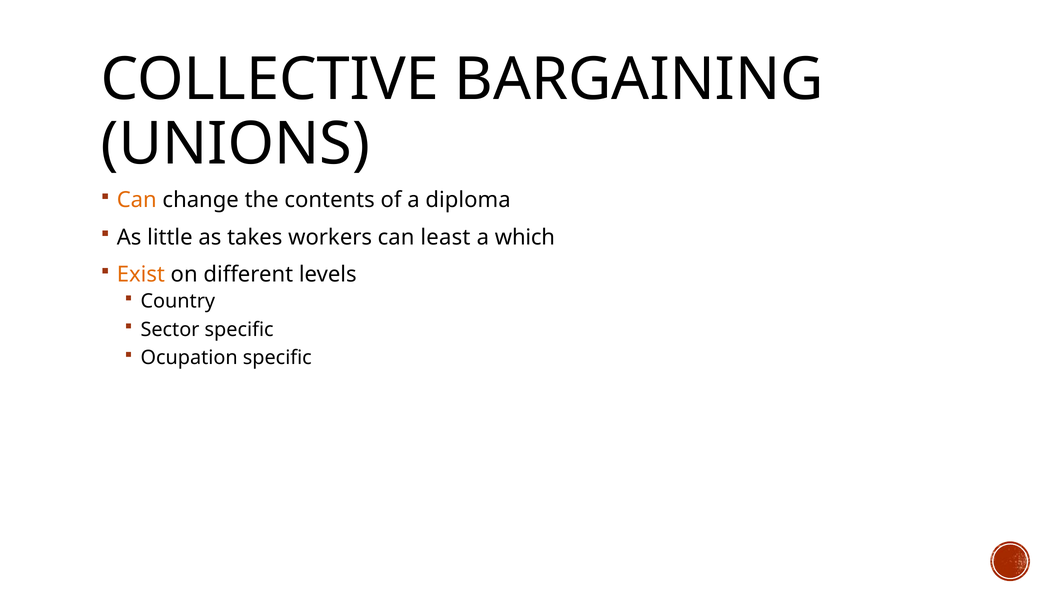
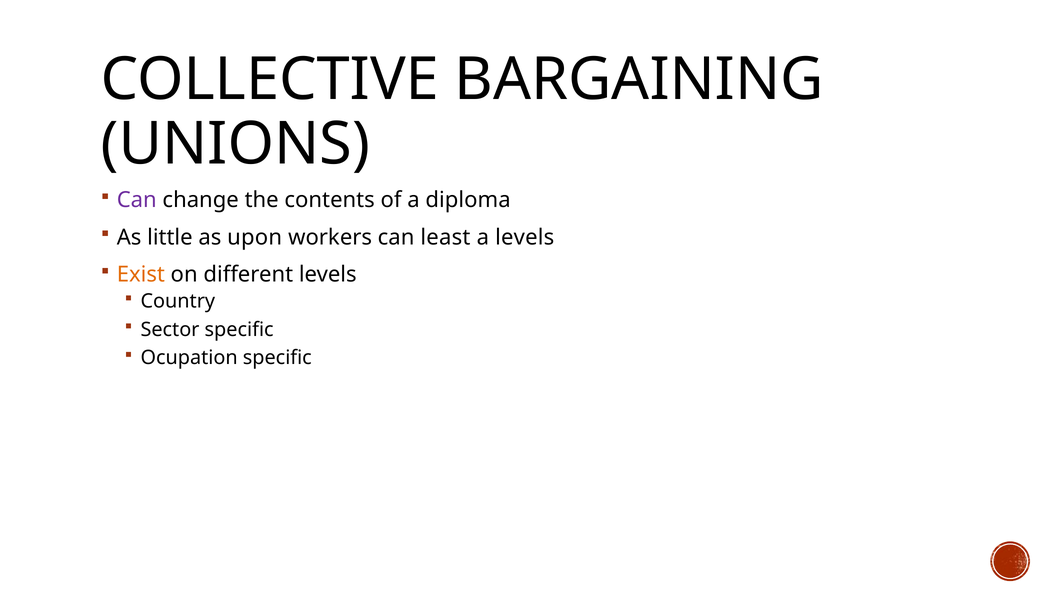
Can colour: orange -> purple (137, 200)
takes: takes -> upon (255, 237)
a which: which -> levels (525, 237)
